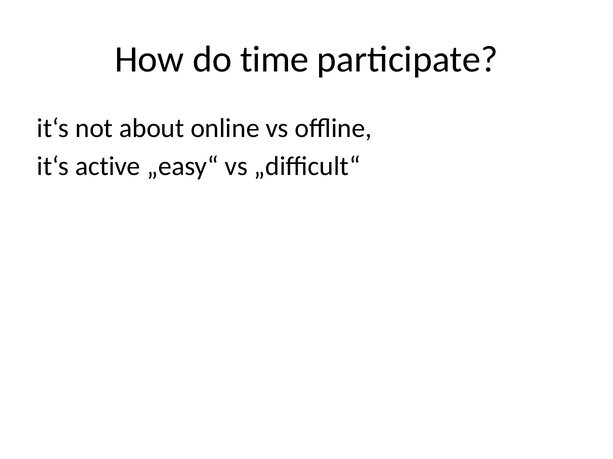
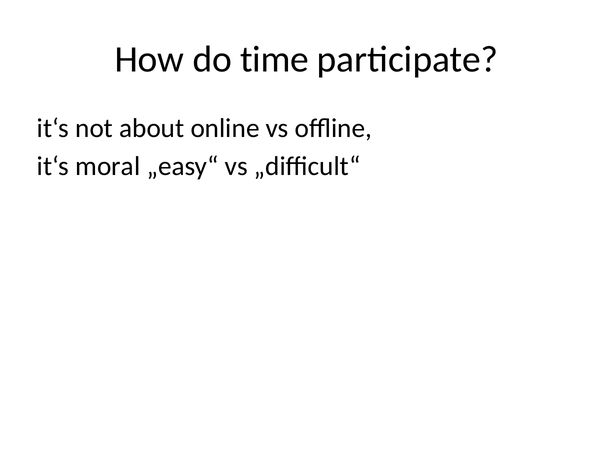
active: active -> moral (108, 167)
